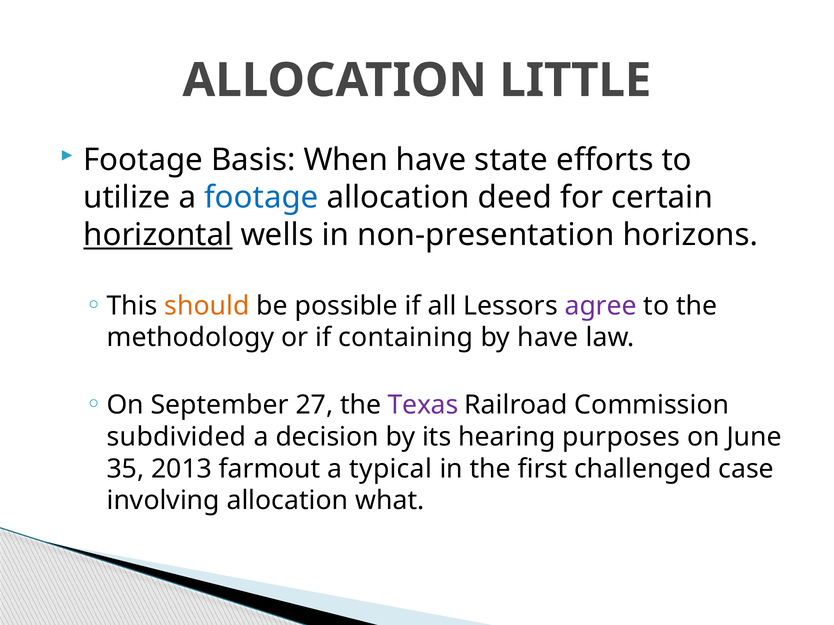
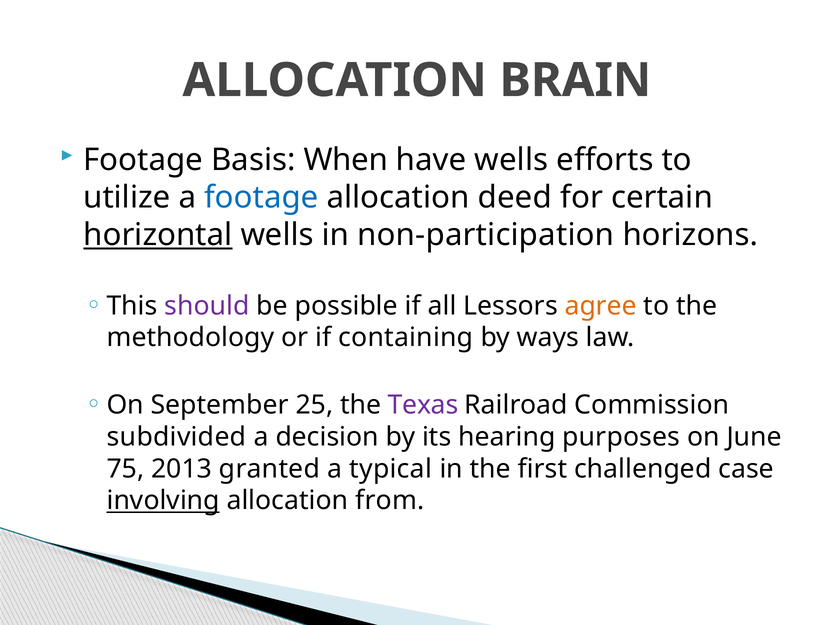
LITTLE: LITTLE -> BRAIN (575, 80)
have state: state -> wells (511, 160)
non-presentation: non-presentation -> non-participation (486, 235)
should colour: orange -> purple (207, 306)
agree colour: purple -> orange (601, 306)
by have: have -> ways (548, 338)
27: 27 -> 25 (315, 405)
35: 35 -> 75 (125, 469)
farmout: farmout -> granted (269, 469)
involving underline: none -> present (163, 501)
what: what -> from (390, 501)
